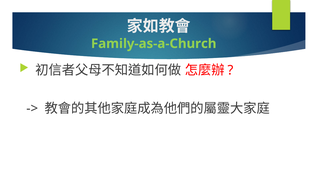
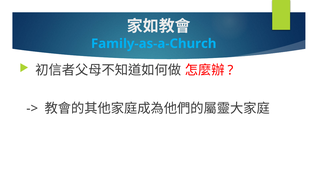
Family-as-a-Church colour: light green -> light blue (154, 44)
